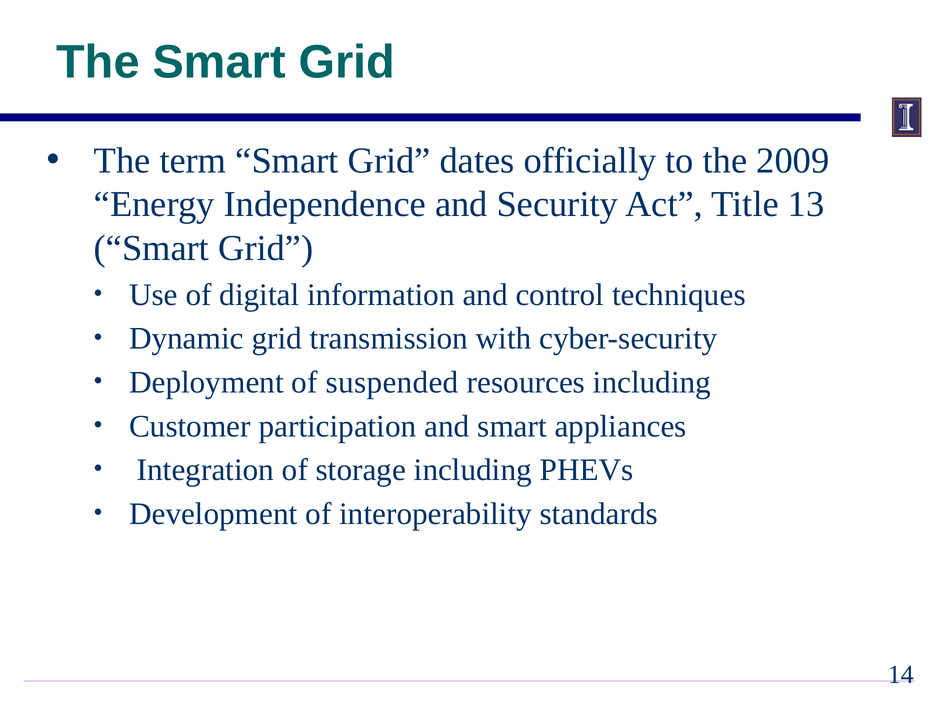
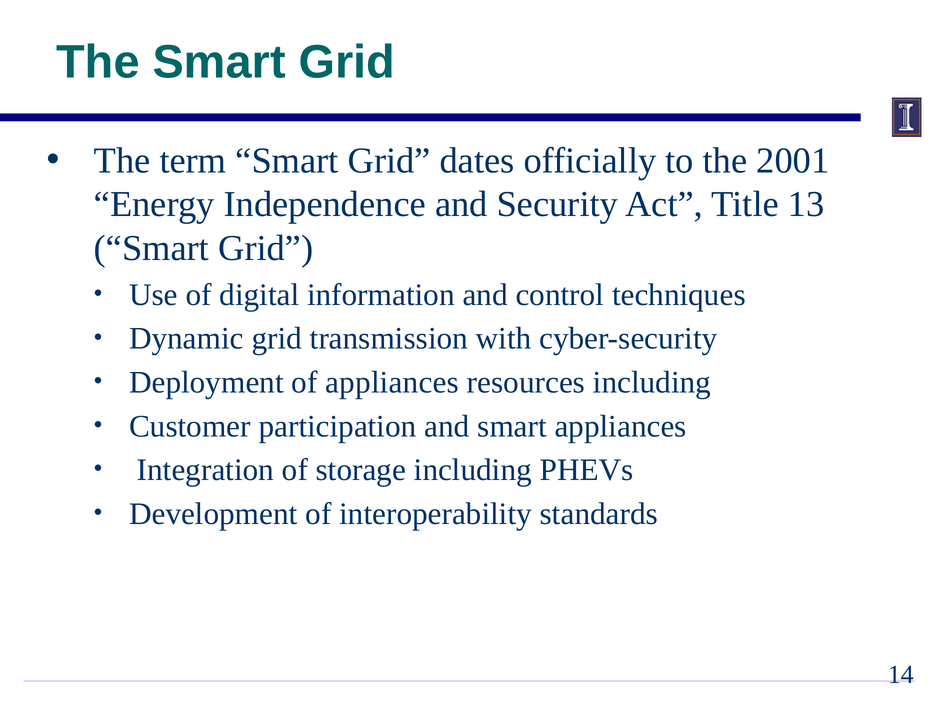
2009: 2009 -> 2001 (793, 161)
of suspended: suspended -> appliances (392, 383)
